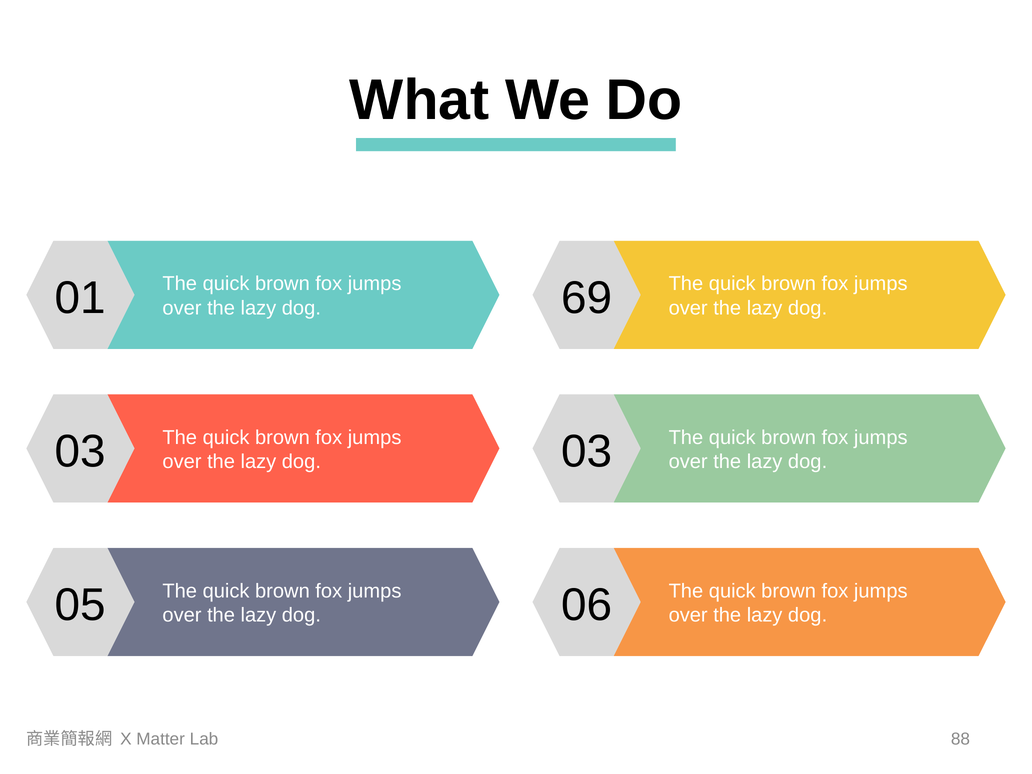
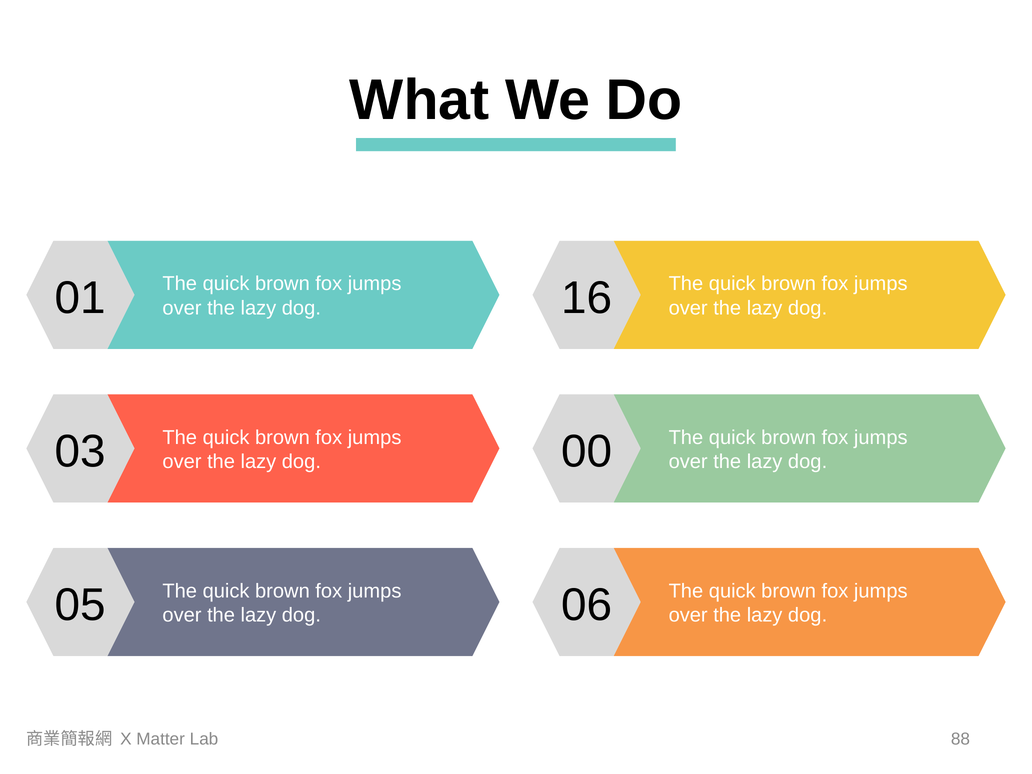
69: 69 -> 16 (587, 298)
03: 03 -> 00 (587, 452)
